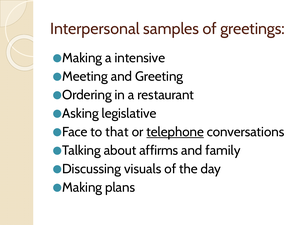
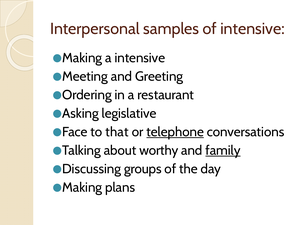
of greetings: greetings -> intensive (252, 29)
affirms: affirms -> worthy (159, 150)
family underline: none -> present (223, 150)
visuals: visuals -> groups (143, 169)
